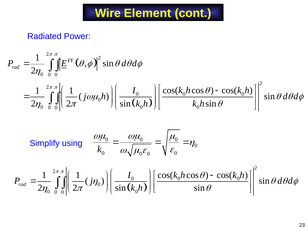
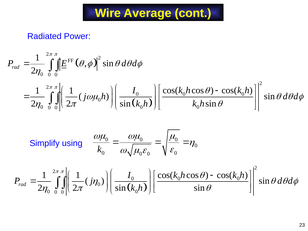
Element: Element -> Average (147, 13)
